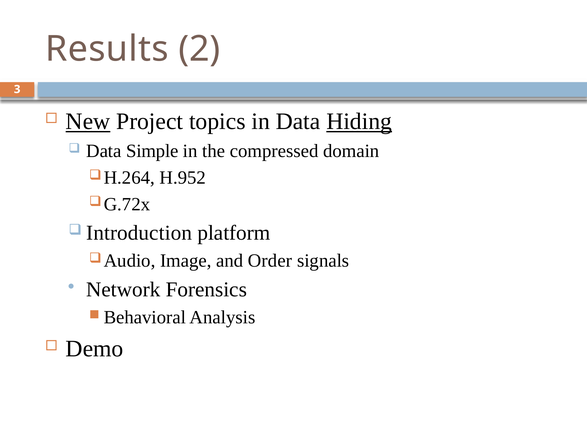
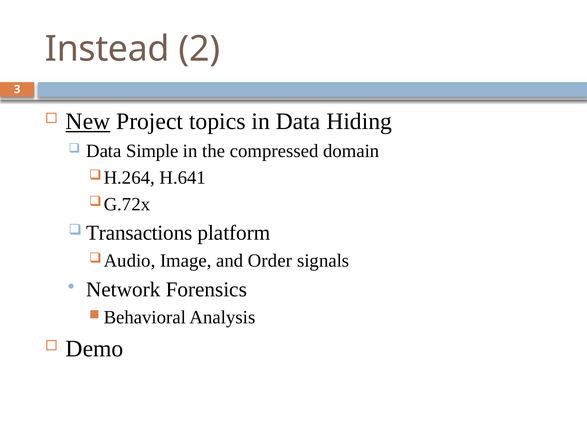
Results: Results -> Instead (107, 49)
Hiding underline: present -> none (359, 121)
H.952: H.952 -> H.641 (183, 178)
Introduction: Introduction -> Transactions (139, 233)
